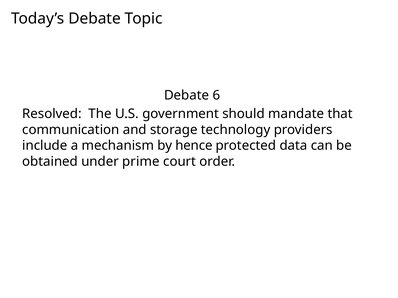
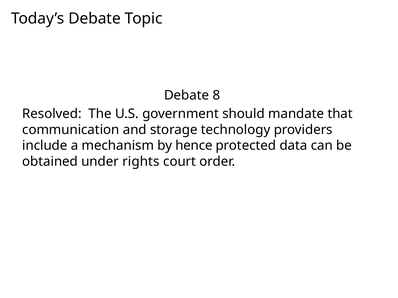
6: 6 -> 8 (216, 95)
prime: prime -> rights (141, 162)
